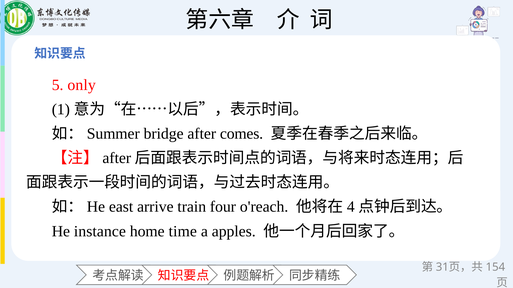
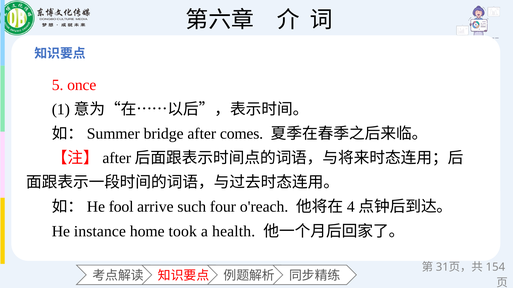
only: only -> once (82, 85)
east: east -> fool (121, 207)
train: train -> such (192, 207)
time: time -> took (183, 232)
apples: apples -> health (234, 232)
